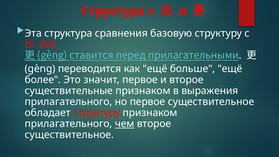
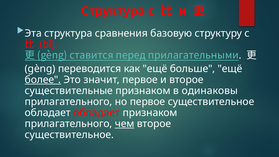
более underline: none -> present (43, 80)
выражения: выражения -> одинаковы (210, 91)
обладает структуру: структуру -> обладает (97, 113)
